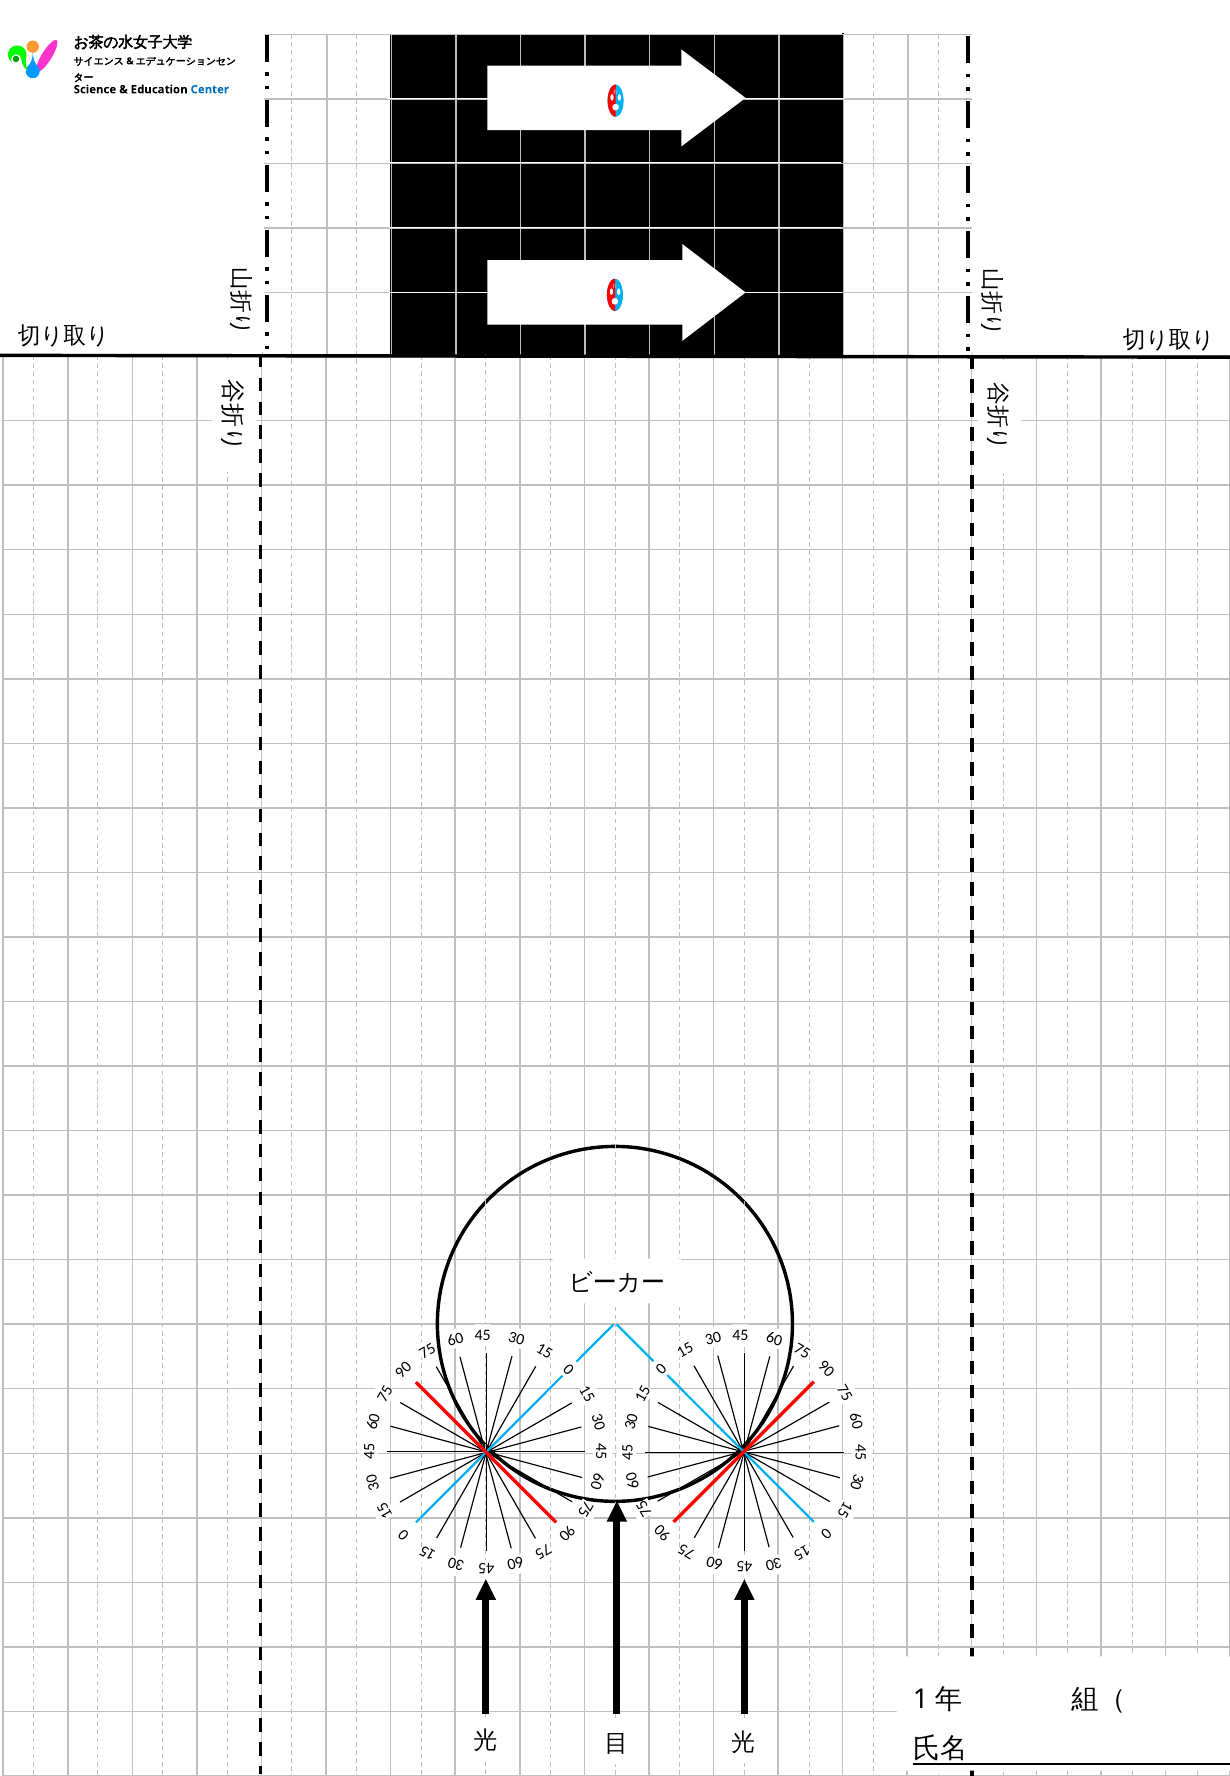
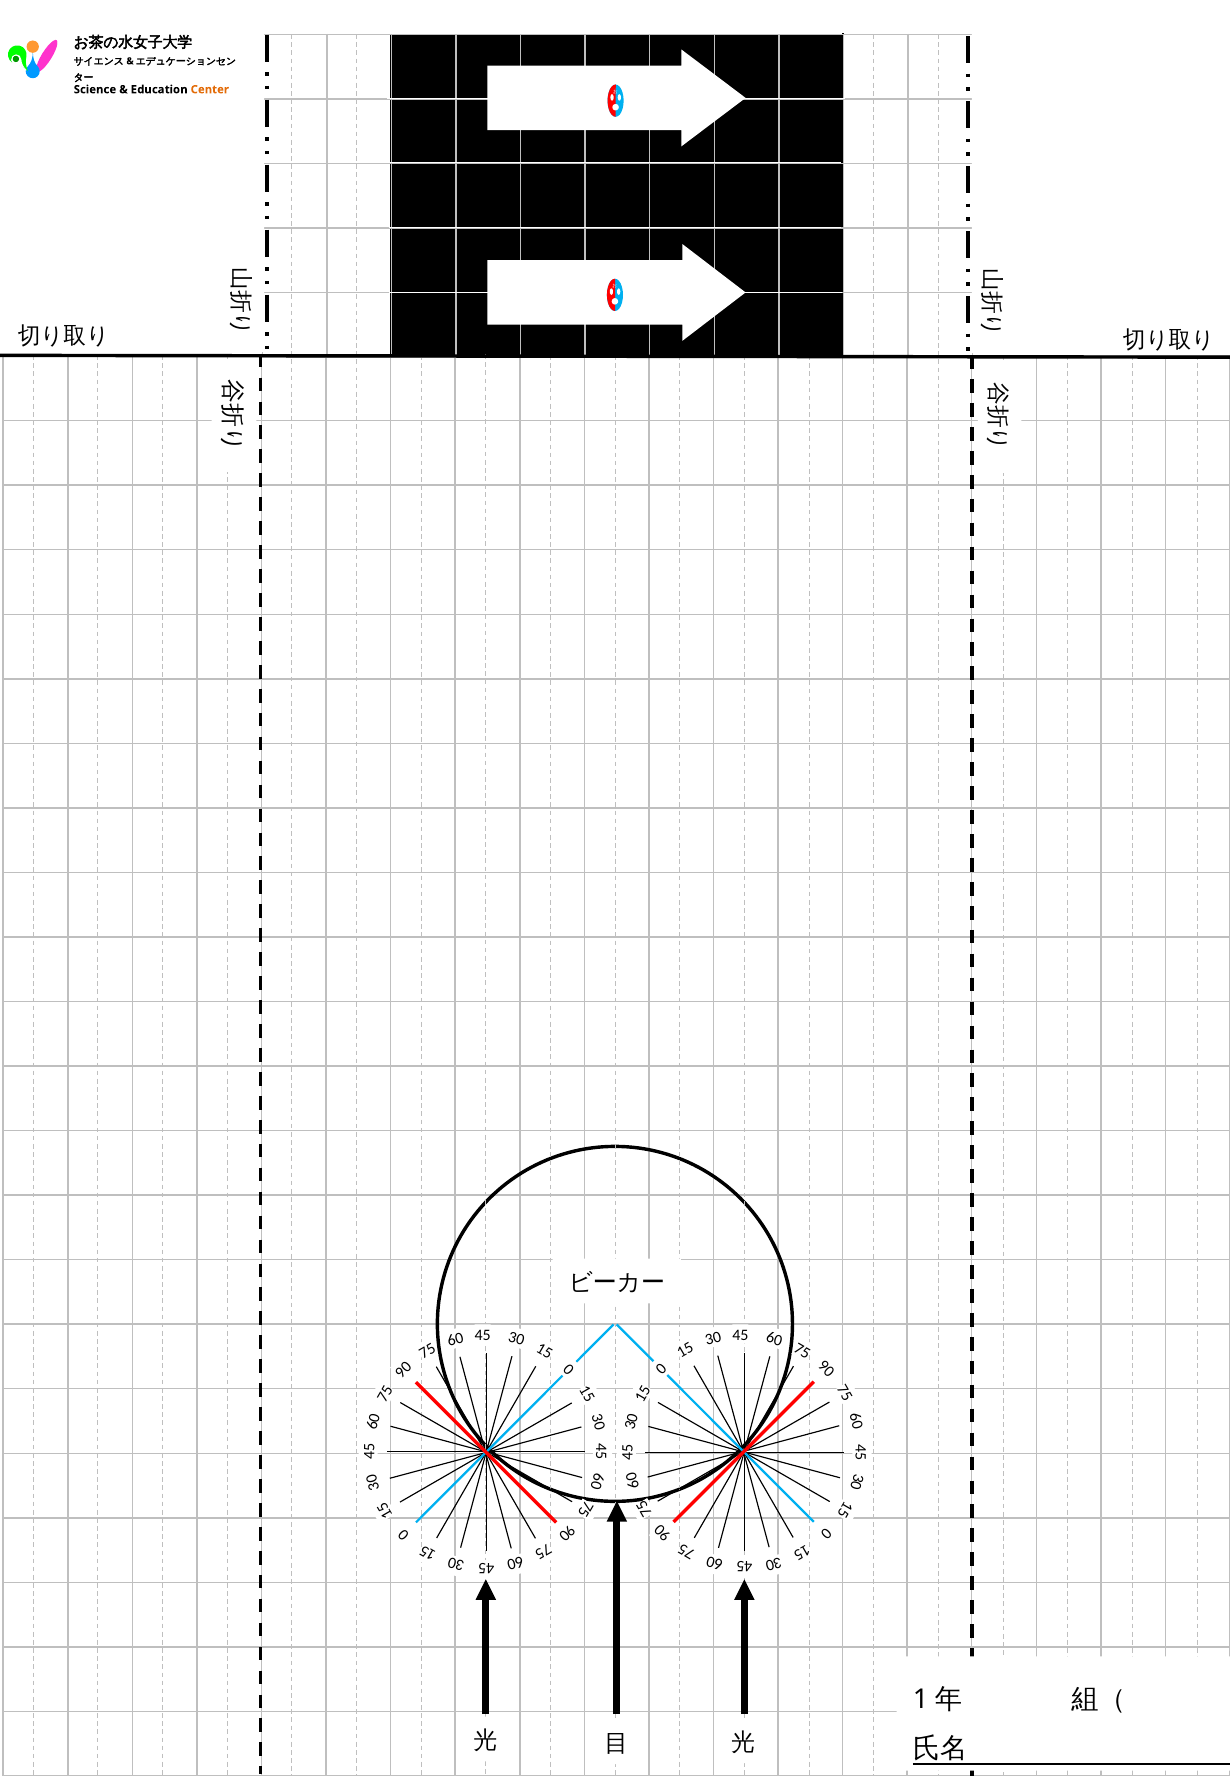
Center colour: blue -> orange (210, 90)
